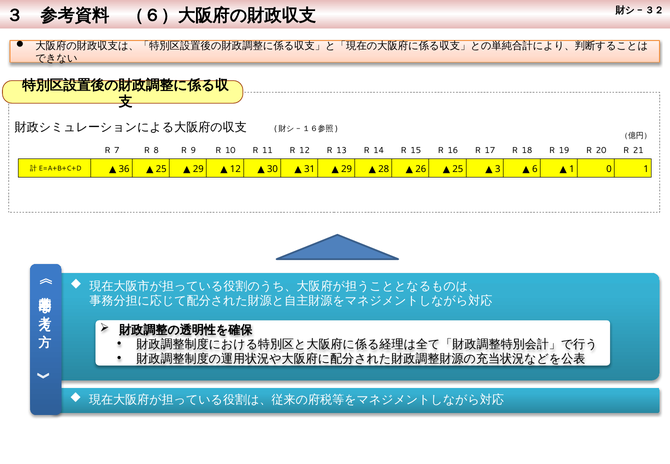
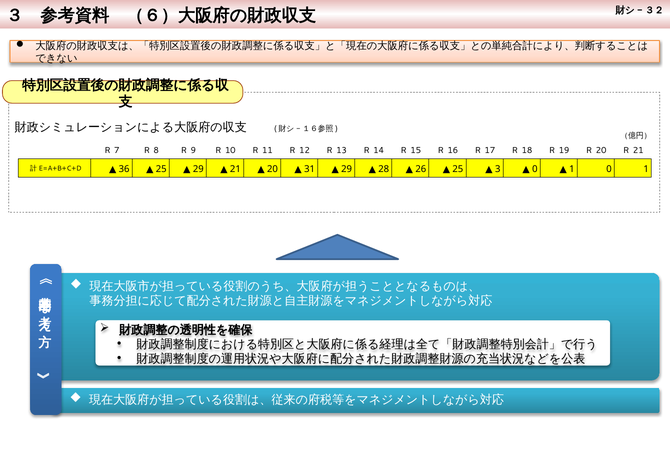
12: 12 -> 21 (235, 169)
30: 30 -> 20 (272, 169)
6: 6 -> 0 (535, 169)
